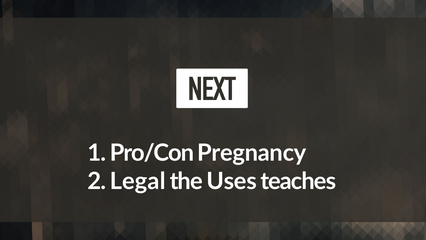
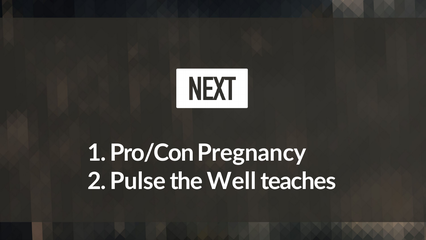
Legal: Legal -> Pulse (138, 181)
Uses: Uses -> Well (231, 181)
